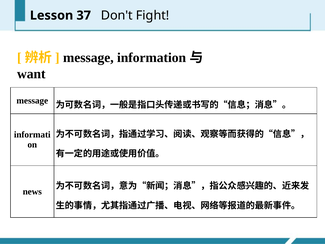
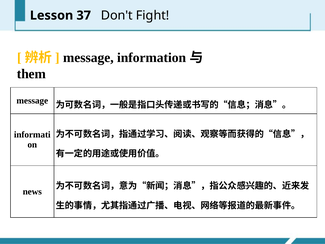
want: want -> them (31, 74)
